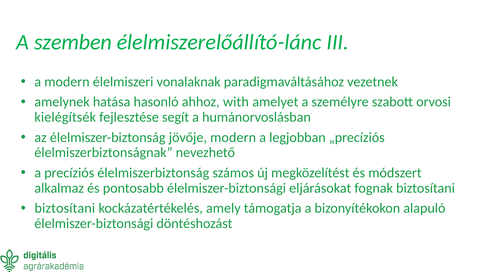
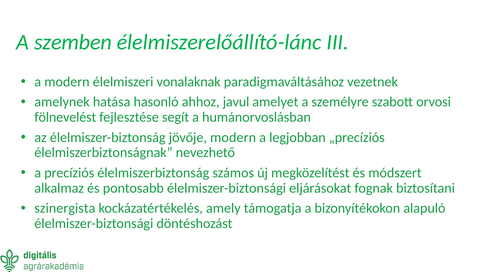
with: with -> javul (236, 102)
kielégítsék: kielégítsék -> fölnevelést (65, 117)
biztosítani: biztosítani -> szinergista (65, 208)
